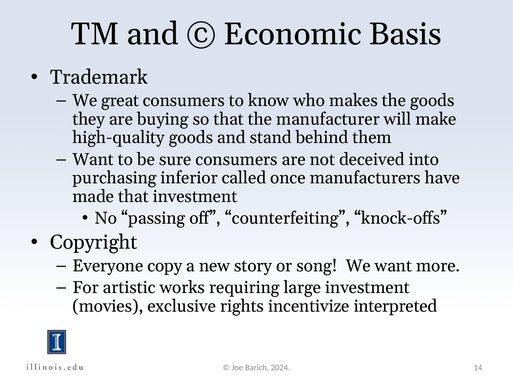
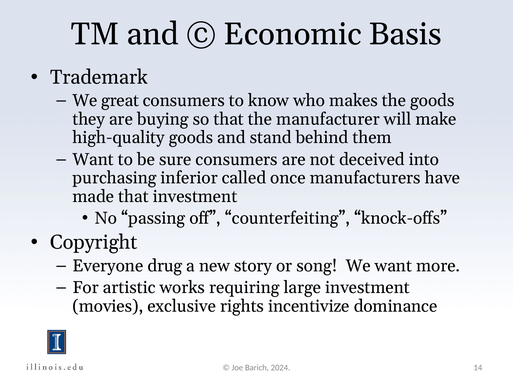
copy: copy -> drug (165, 266)
interpreted: interpreted -> dominance (395, 306)
